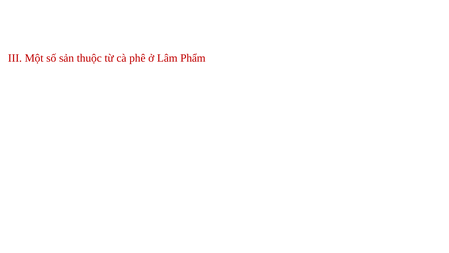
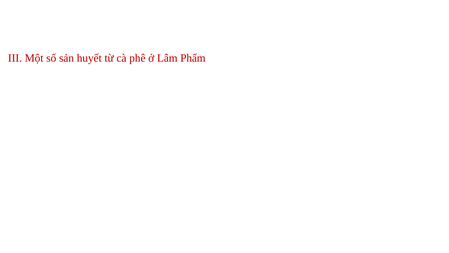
thuộc: thuộc -> huyết (89, 58)
